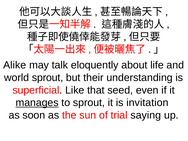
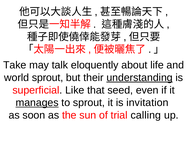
Alike: Alike -> Take (15, 65)
understanding underline: none -> present (140, 78)
saying: saying -> calling (146, 115)
